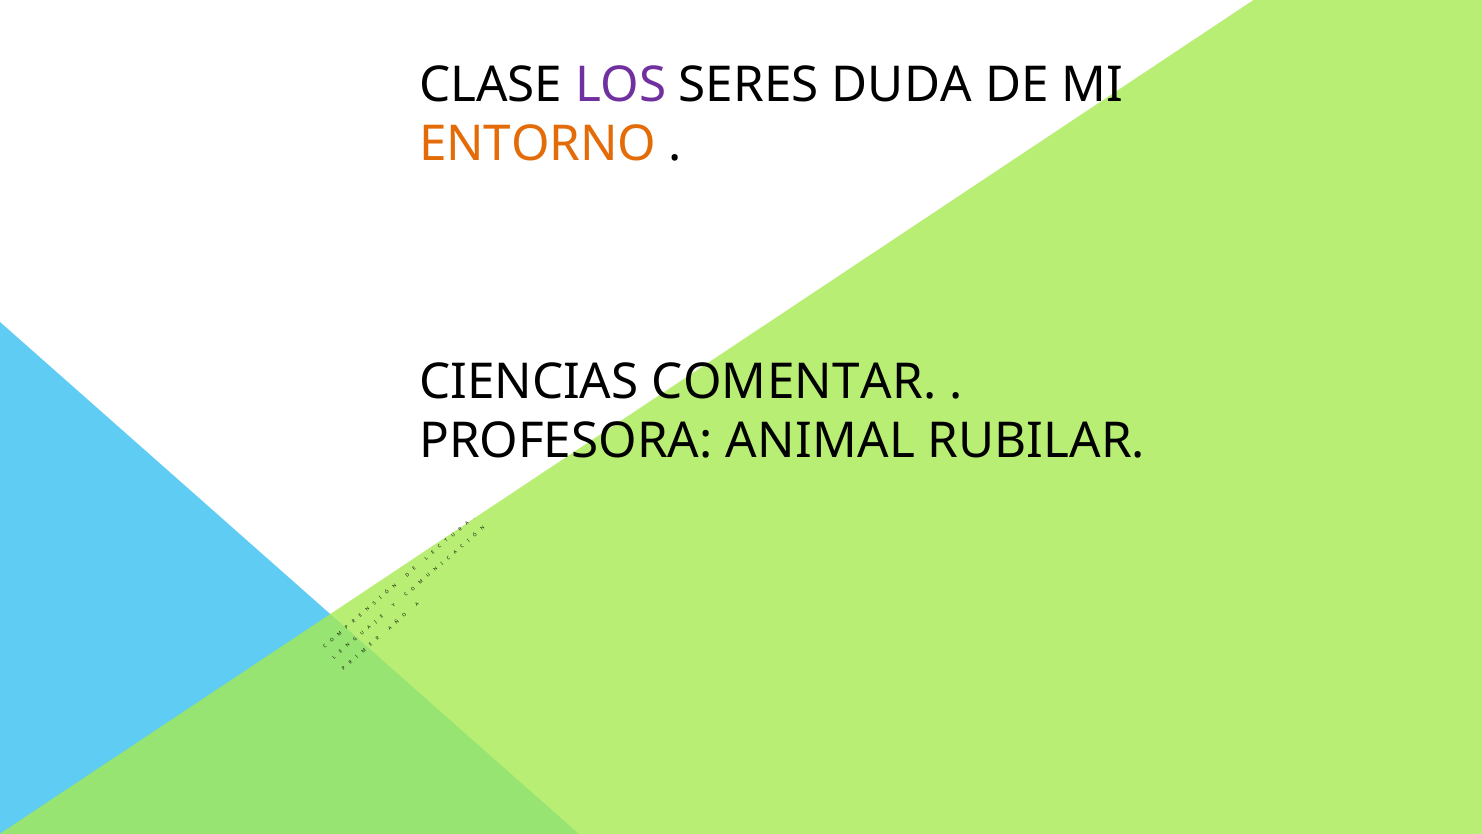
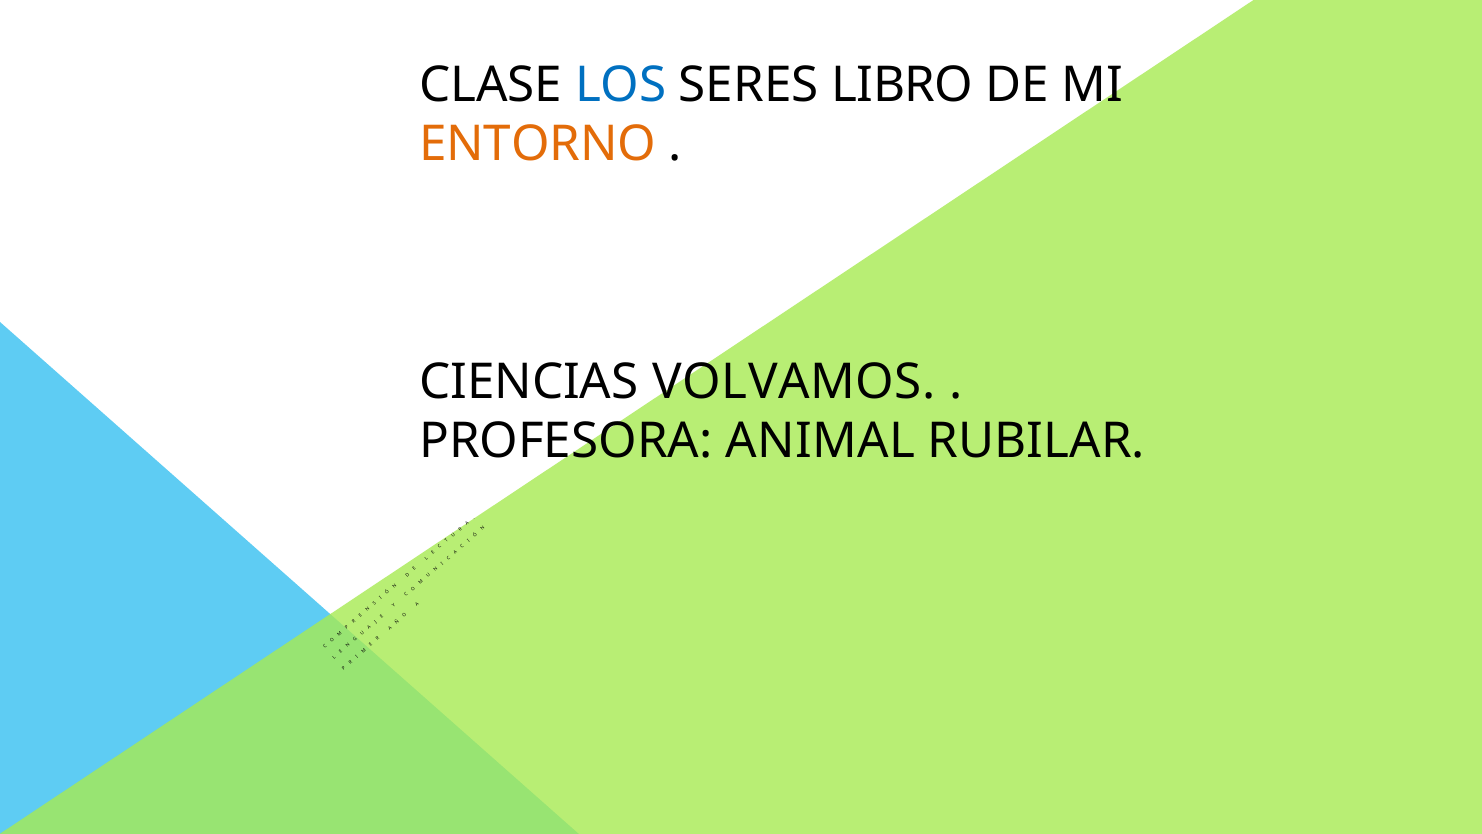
LOS colour: purple -> blue (621, 85)
DUDA: DUDA -> LIBRO (902, 85)
COMENTAR: COMENTAR -> VOLVAMOS (794, 382)
